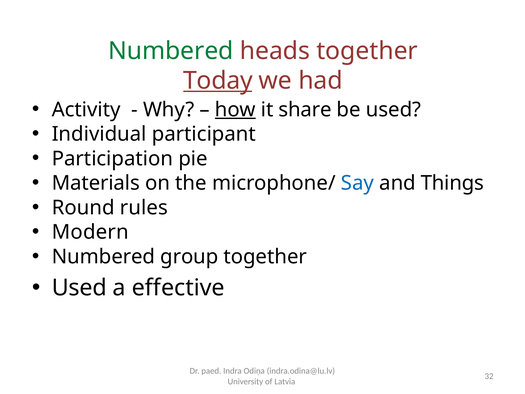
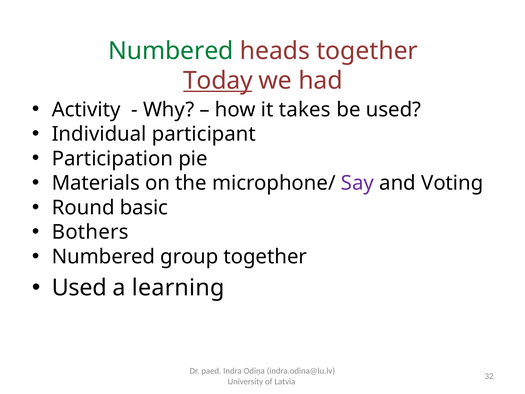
how underline: present -> none (235, 110)
share: share -> takes (305, 110)
Say colour: blue -> purple (357, 183)
Things: Things -> Voting (452, 183)
rules: rules -> basic (144, 208)
Modern: Modern -> Bothers (90, 232)
effective: effective -> learning (178, 288)
